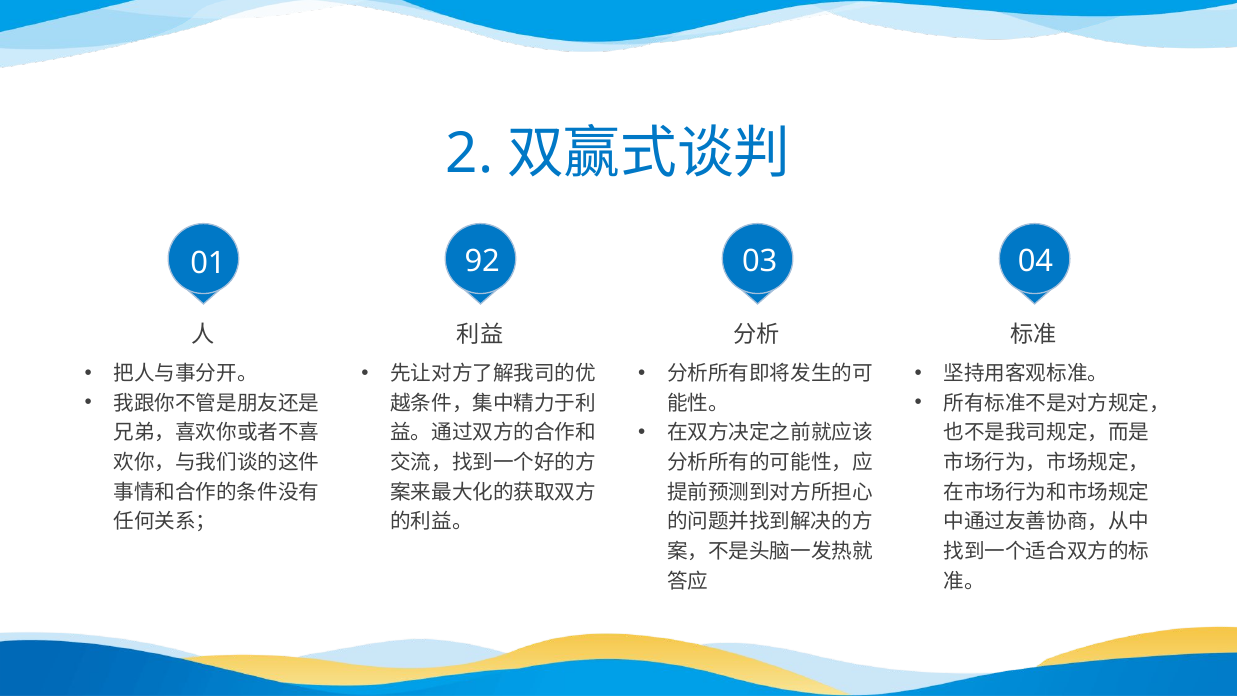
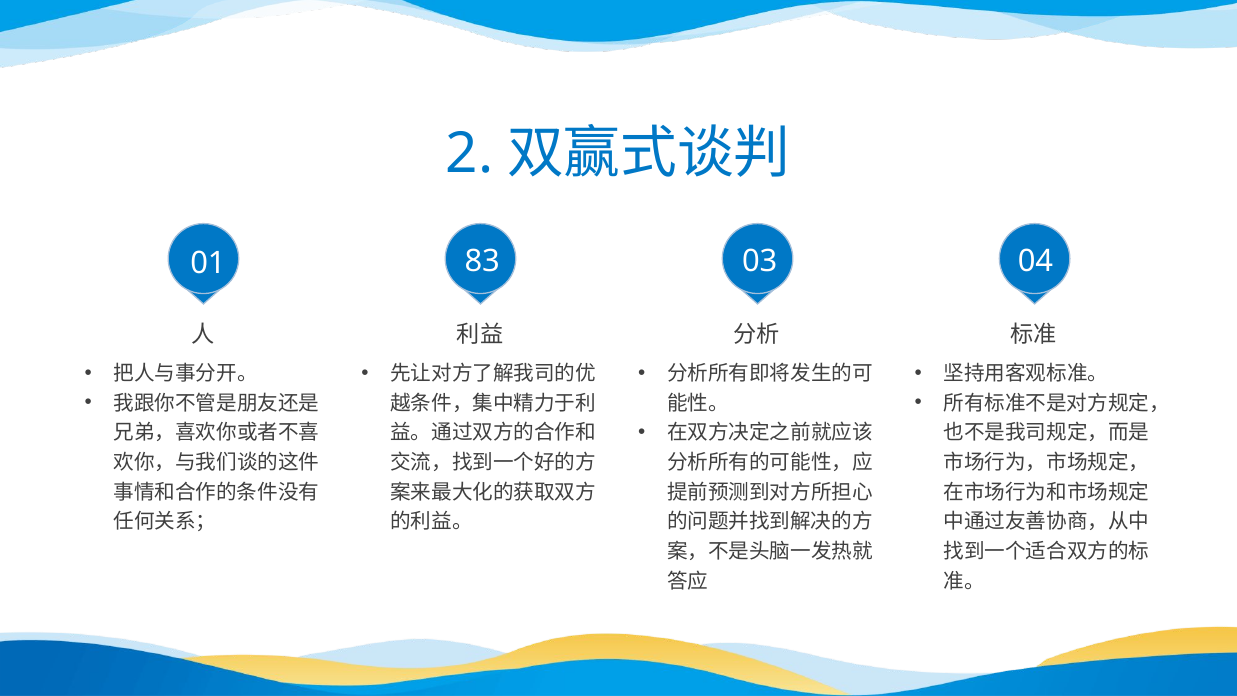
92: 92 -> 83 (482, 262)
